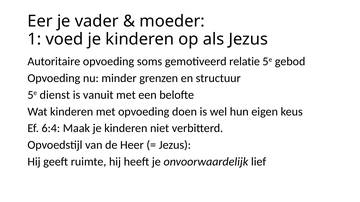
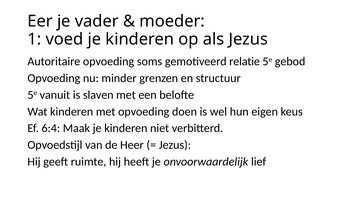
dienst: dienst -> vanuit (55, 95)
vanuit: vanuit -> slaven (98, 95)
